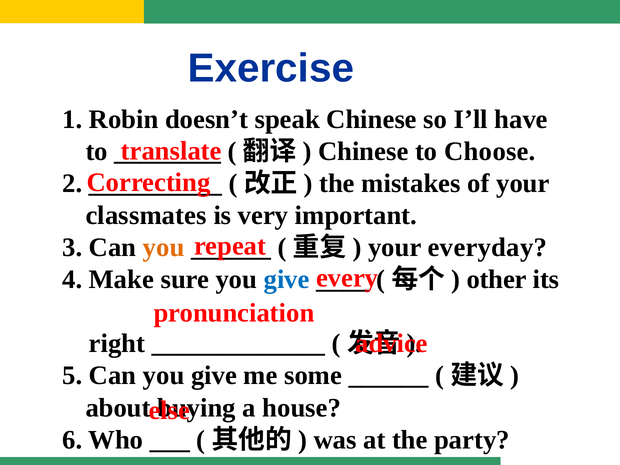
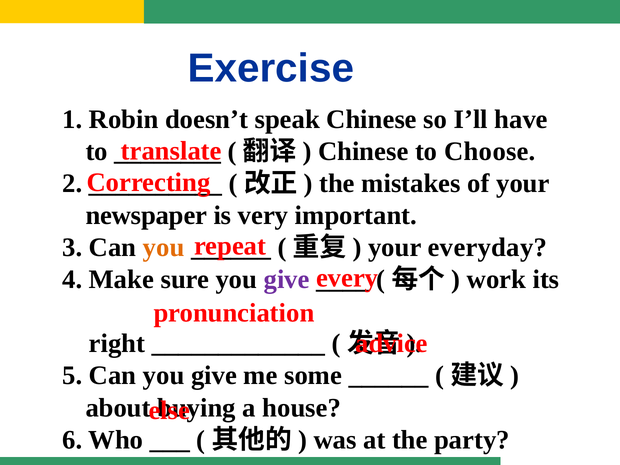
classmates: classmates -> newspaper (146, 215)
give colour: blue -> purple (287, 280)
other: other -> work (496, 280)
